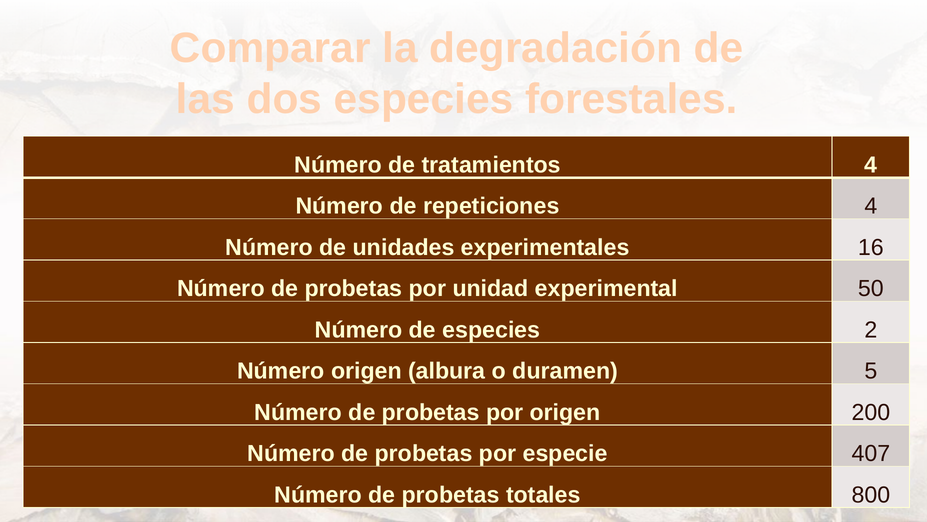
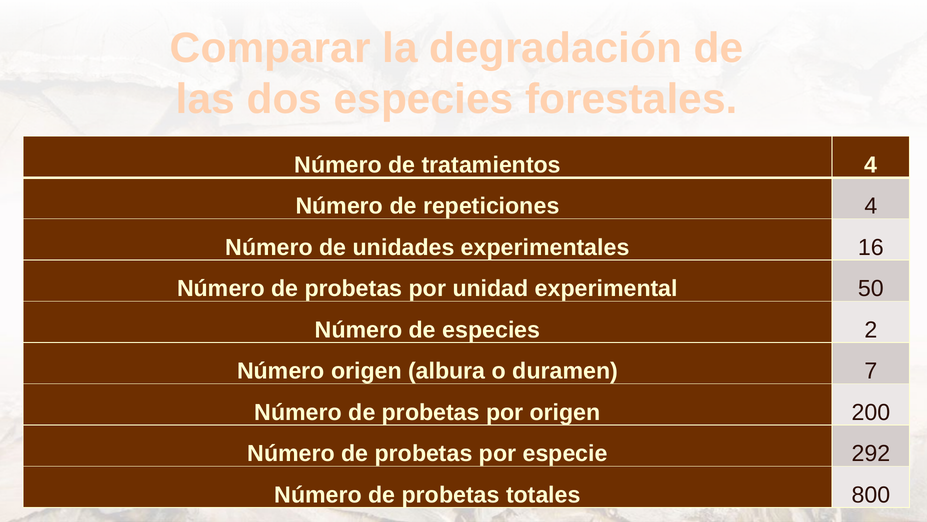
5: 5 -> 7 (871, 371)
407: 407 -> 292 (871, 453)
